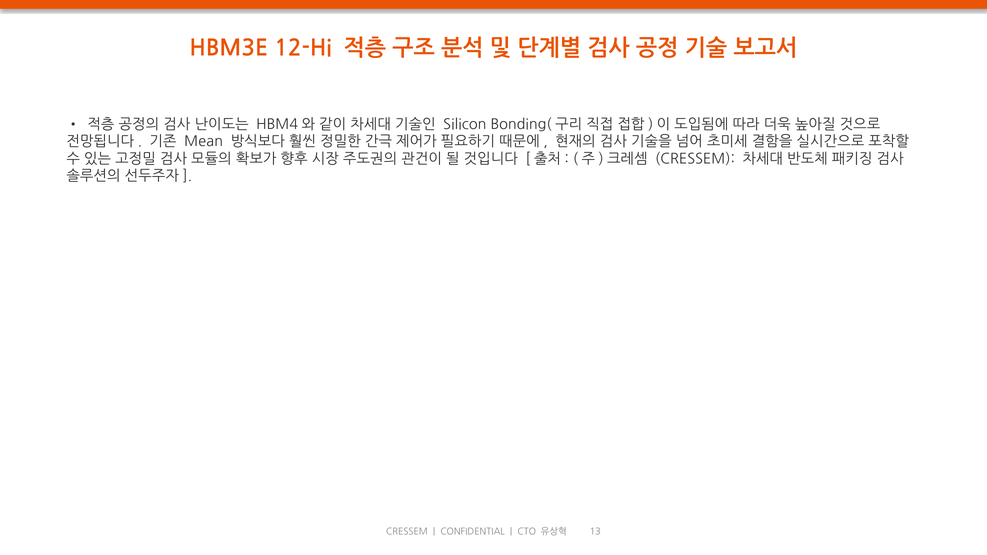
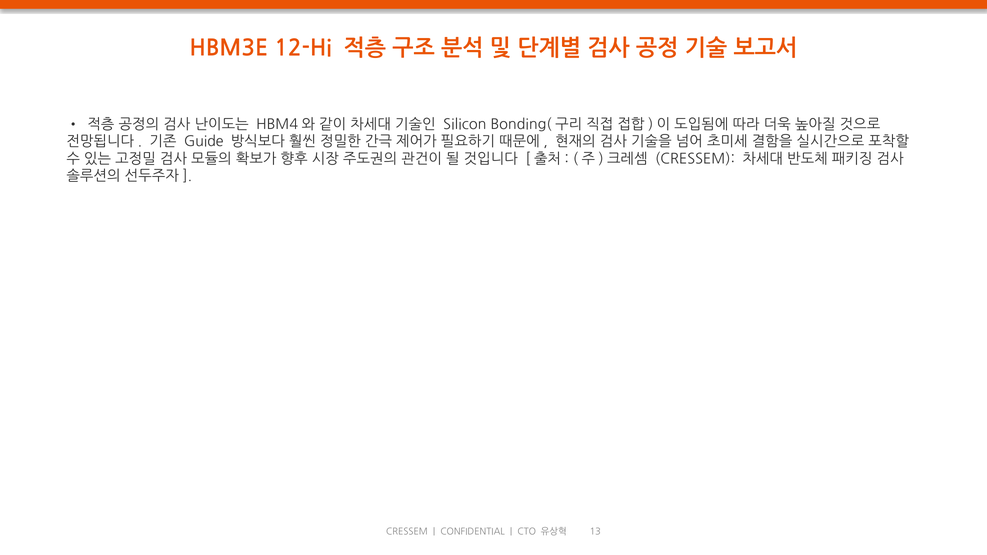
Mean: Mean -> Guide (204, 142)
